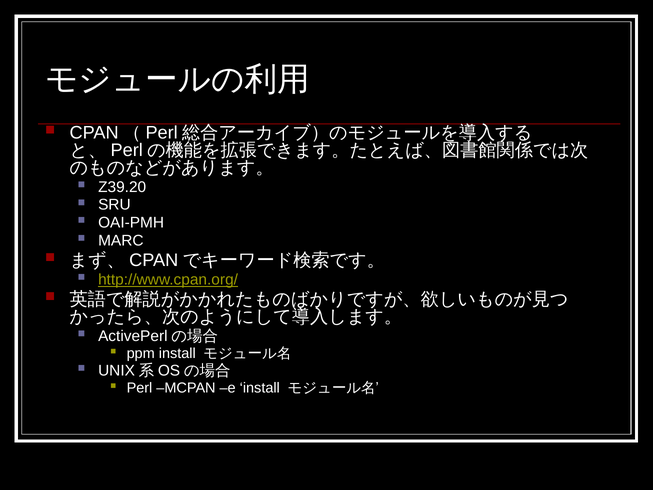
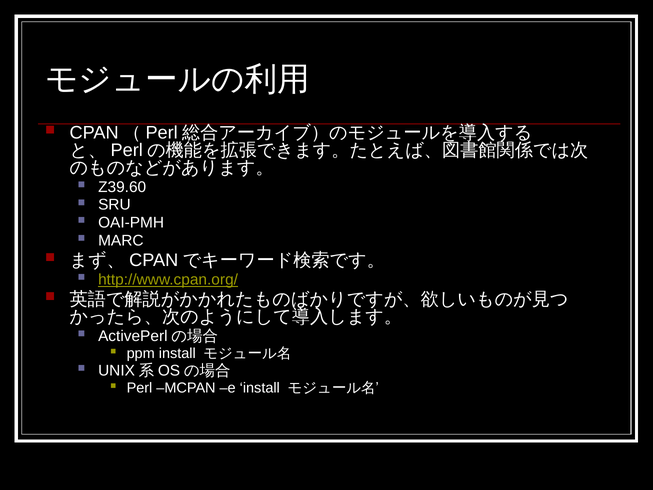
Z39.20: Z39.20 -> Z39.60 (122, 187)
